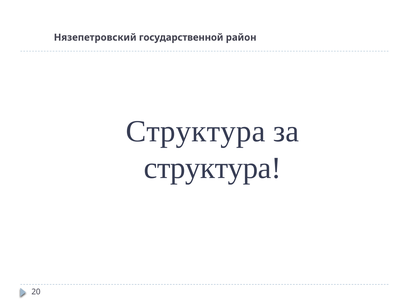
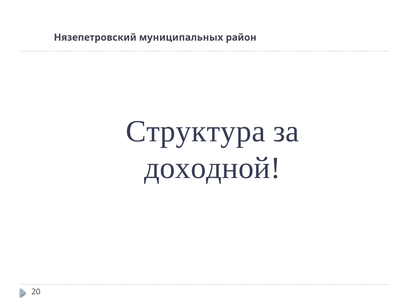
государственной: государственной -> муниципальных (181, 37)
структура: структура -> доходной (212, 168)
